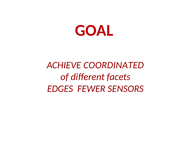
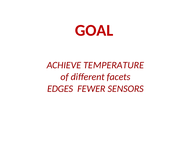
COORDINATED: COORDINATED -> TEMPERATURE (114, 65)
